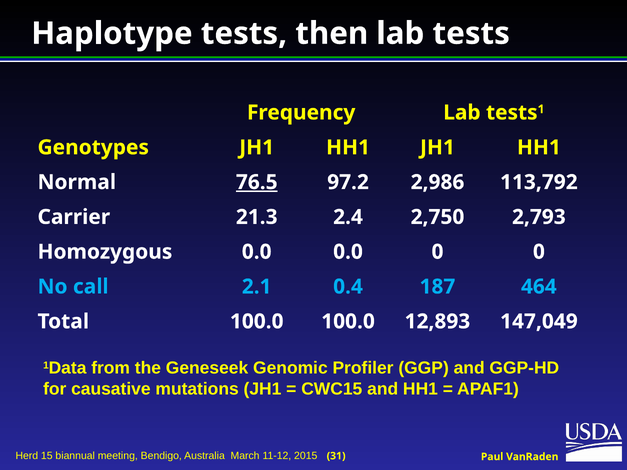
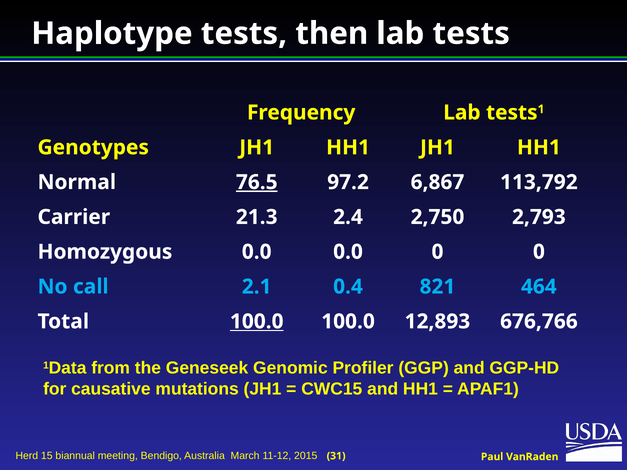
2,986: 2,986 -> 6,867 (437, 182)
187: 187 -> 821 (437, 287)
100.0 underline: none -> present (257, 322)
147,049: 147,049 -> 676,766 (539, 322)
